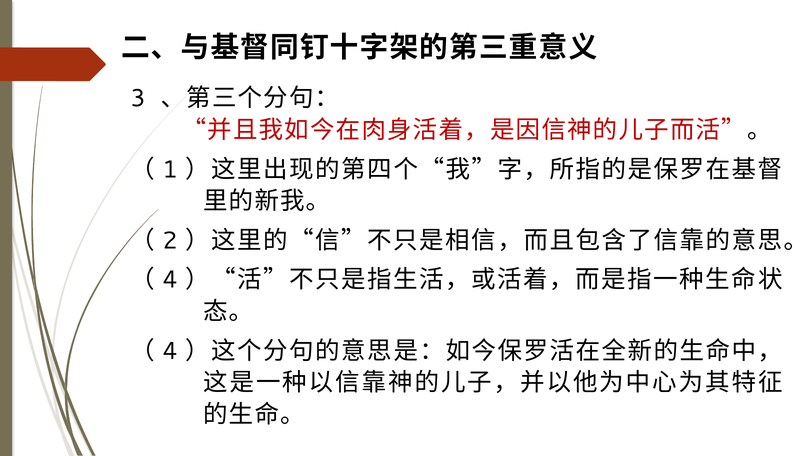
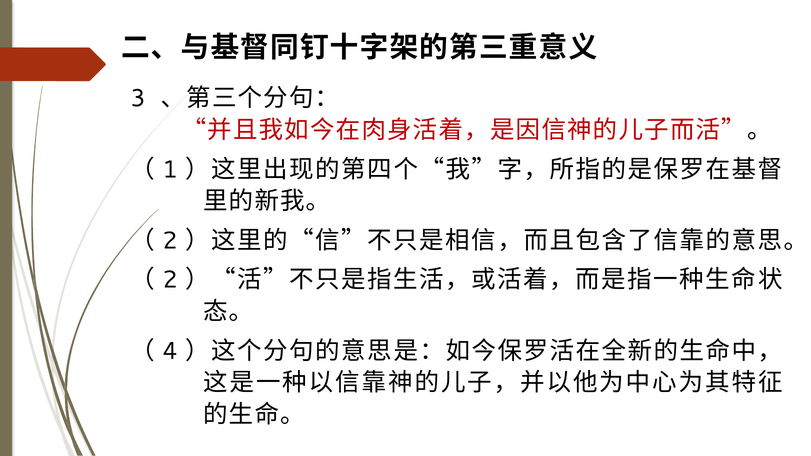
4: 4 -> 2 (170, 280)
